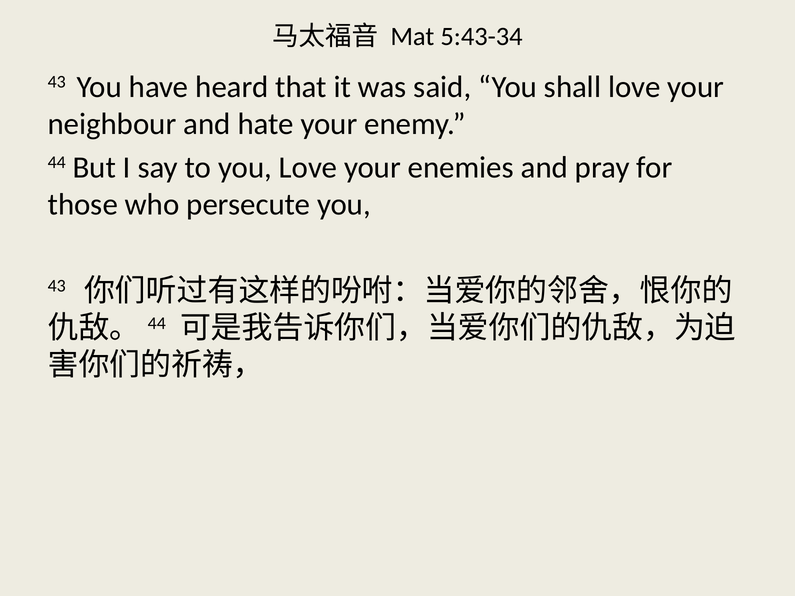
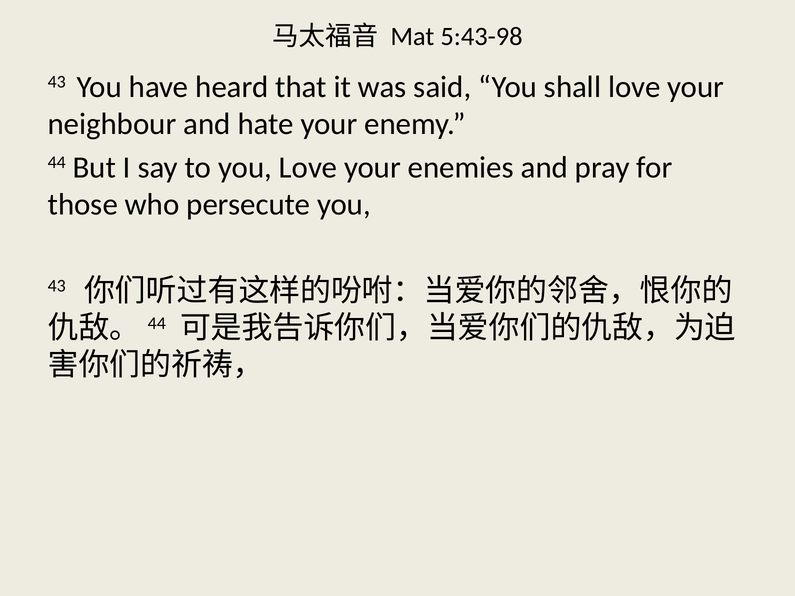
5:43-34: 5:43-34 -> 5:43-98 (482, 36)
